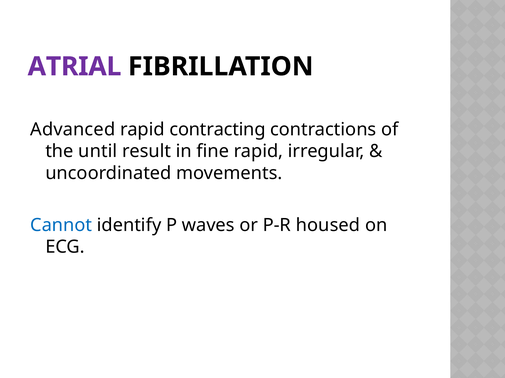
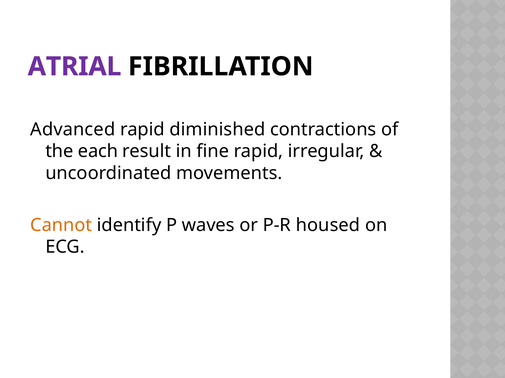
contracting: contracting -> diminished (217, 130)
until: until -> each (98, 152)
Cannot colour: blue -> orange (61, 226)
